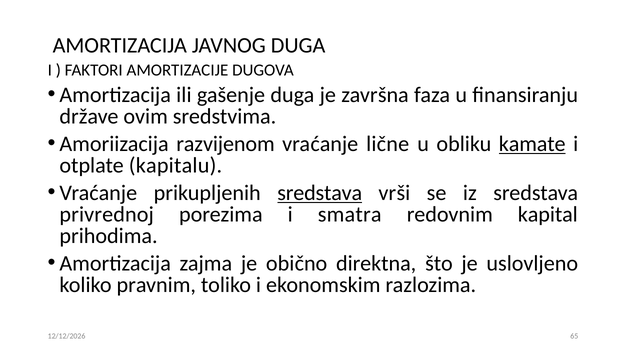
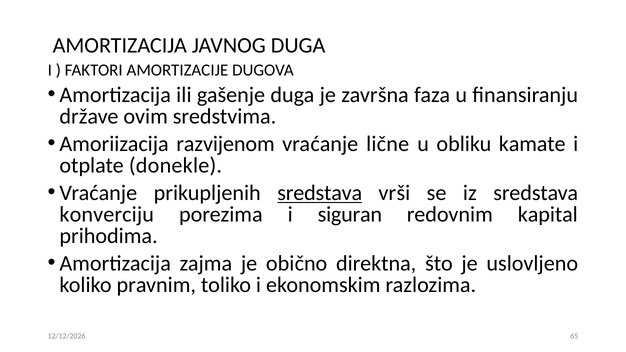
kamate underline: present -> none (532, 144)
kapitalu: kapitalu -> donekle (175, 166)
privrednoj: privrednoj -> konverciju (107, 215)
smatra: smatra -> siguran (350, 215)
